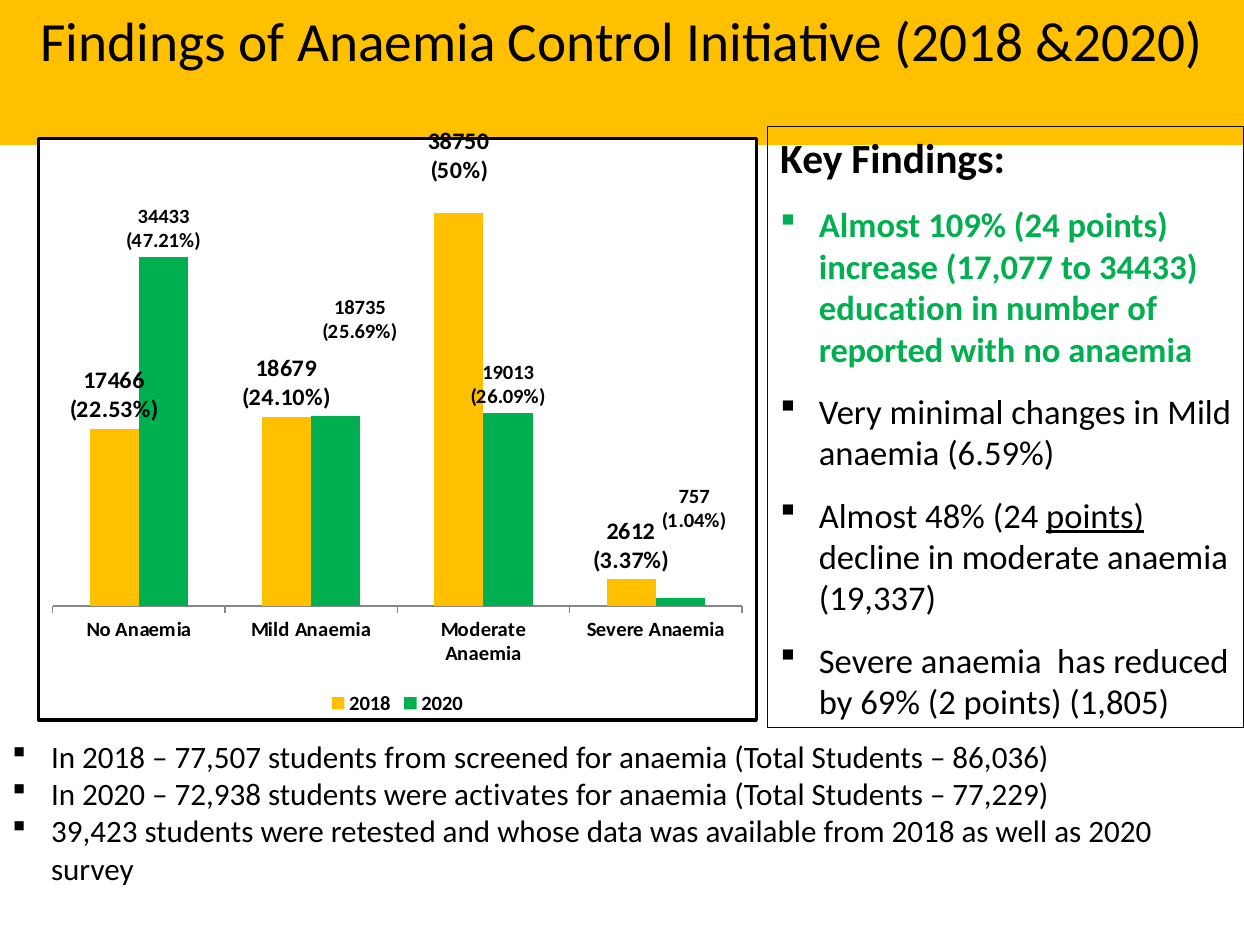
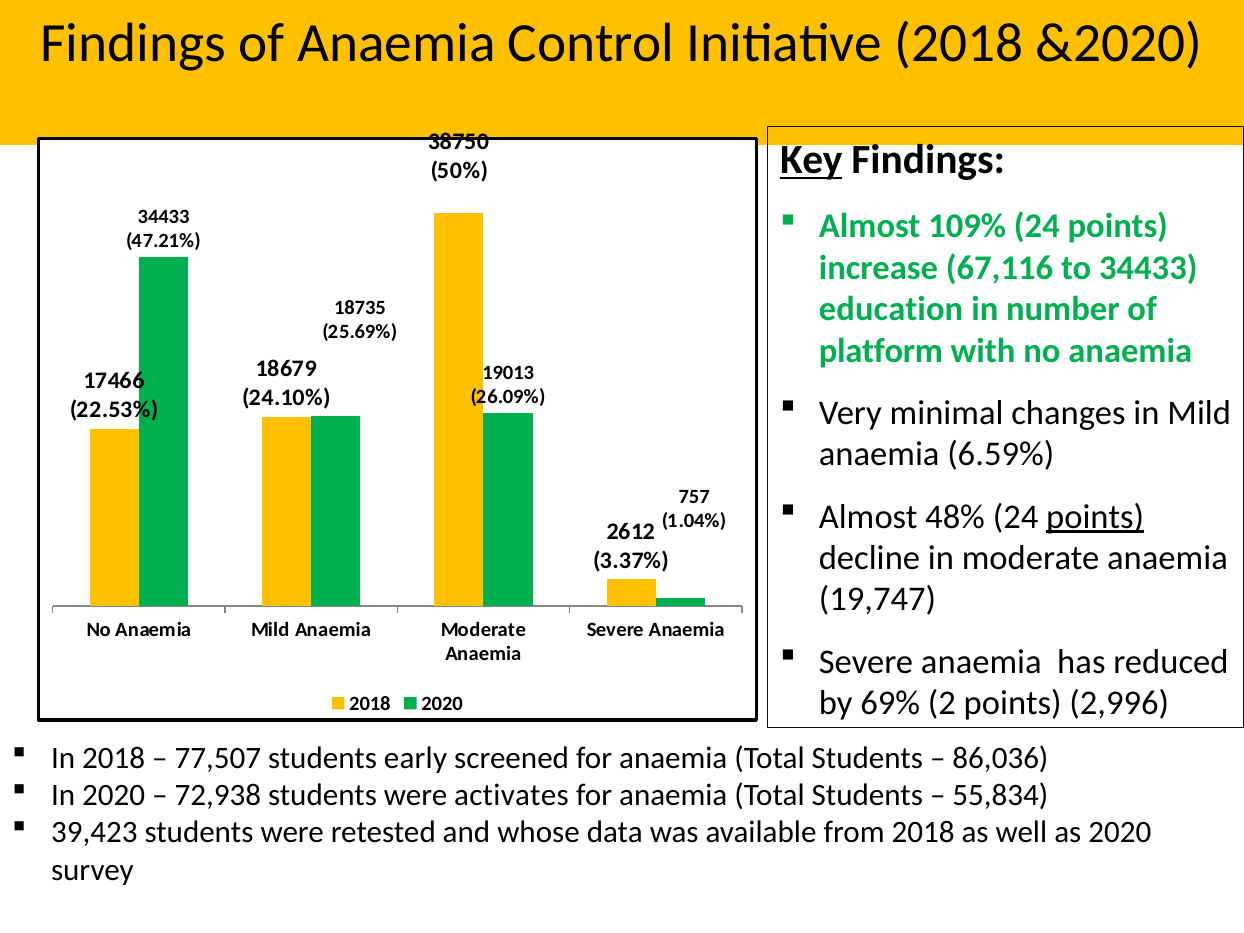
Key underline: none -> present (811, 160)
17,077: 17,077 -> 67,116 (999, 268)
reported: reported -> platform (881, 351)
19,337: 19,337 -> 19,747 (877, 600)
1,805: 1,805 -> 2,996 (1119, 703)
students from: from -> early (416, 758)
77,229: 77,229 -> 55,834 (1000, 795)
